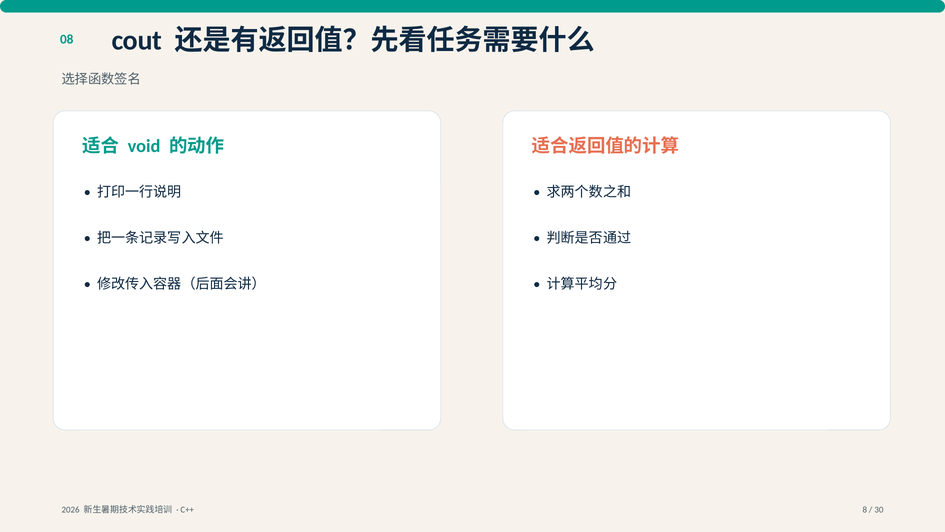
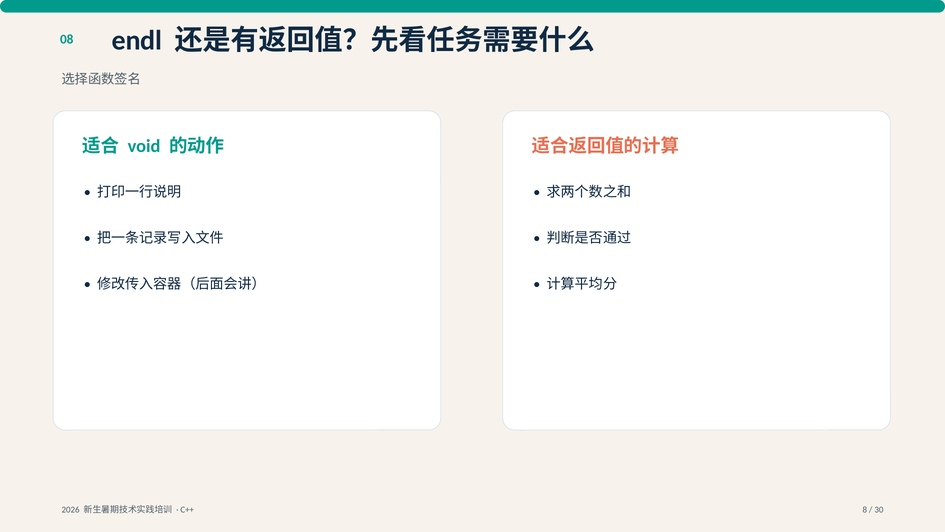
cout: cout -> endl (137, 40)
